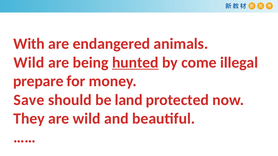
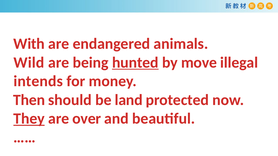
come: come -> move (199, 63)
prepare: prepare -> intends (38, 81)
Save: Save -> Then (29, 100)
They underline: none -> present (29, 119)
are wild: wild -> over (87, 119)
